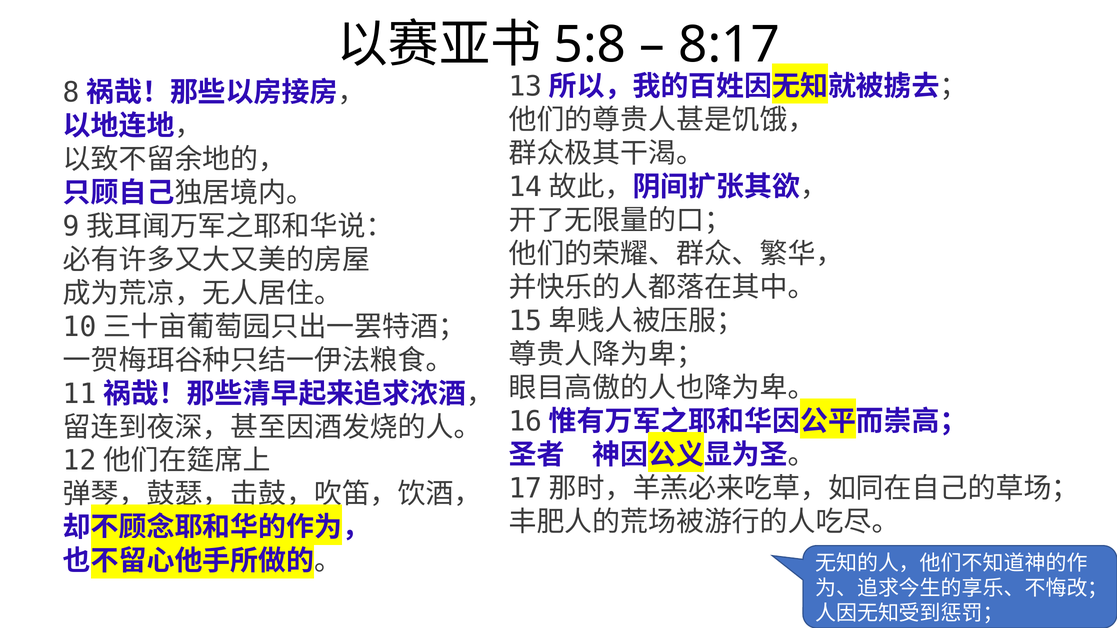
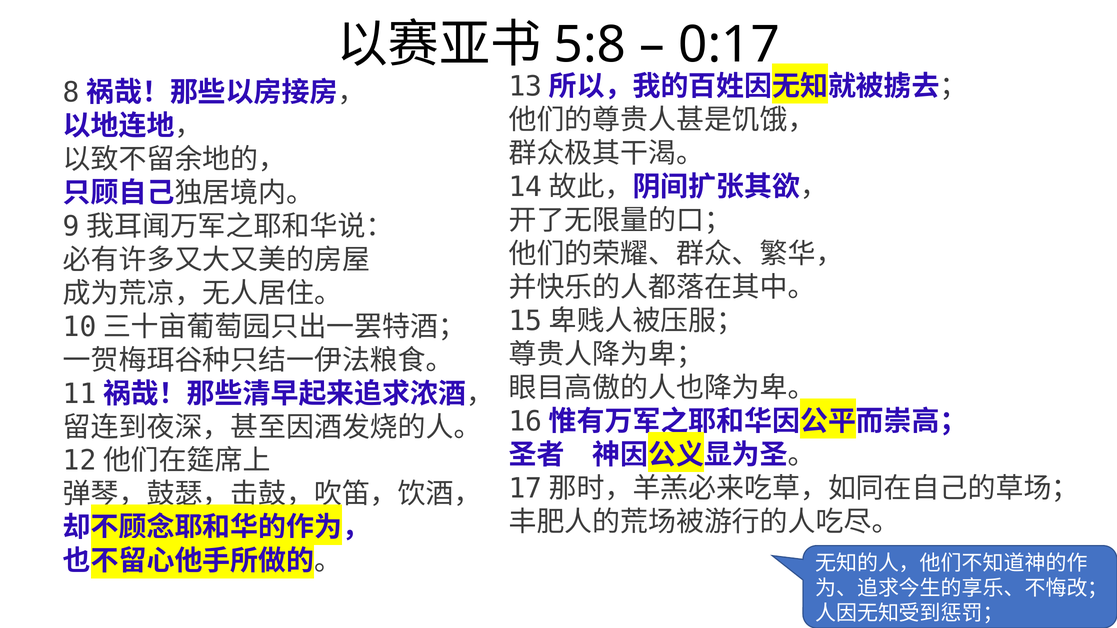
8:17: 8:17 -> 0:17 (729, 45)
